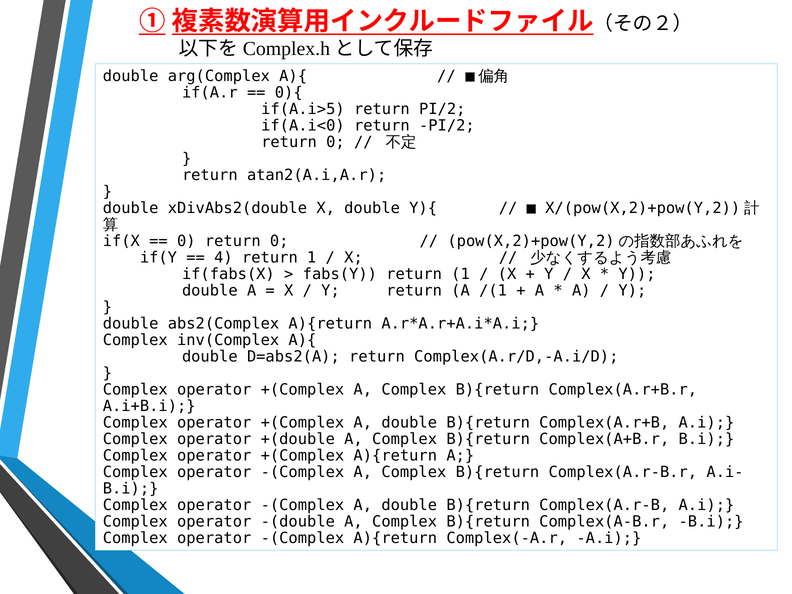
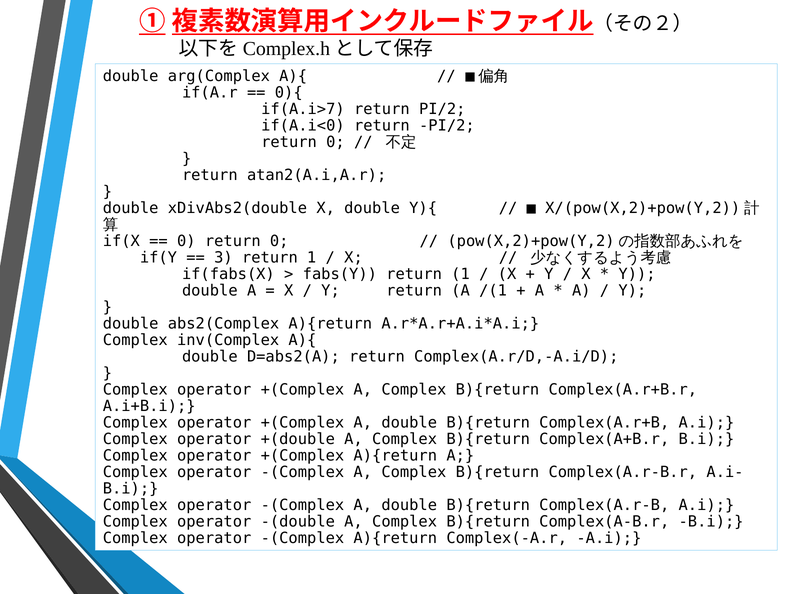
if(A.i>5: if(A.i>5 -> if(A.i>7 (303, 109)
4: 4 -> 3 (223, 258)
